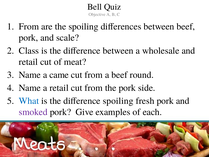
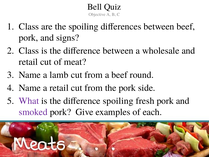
From: From -> Class (29, 26)
scale: scale -> signs (68, 38)
came: came -> lamb (59, 75)
What colour: blue -> purple (29, 101)
